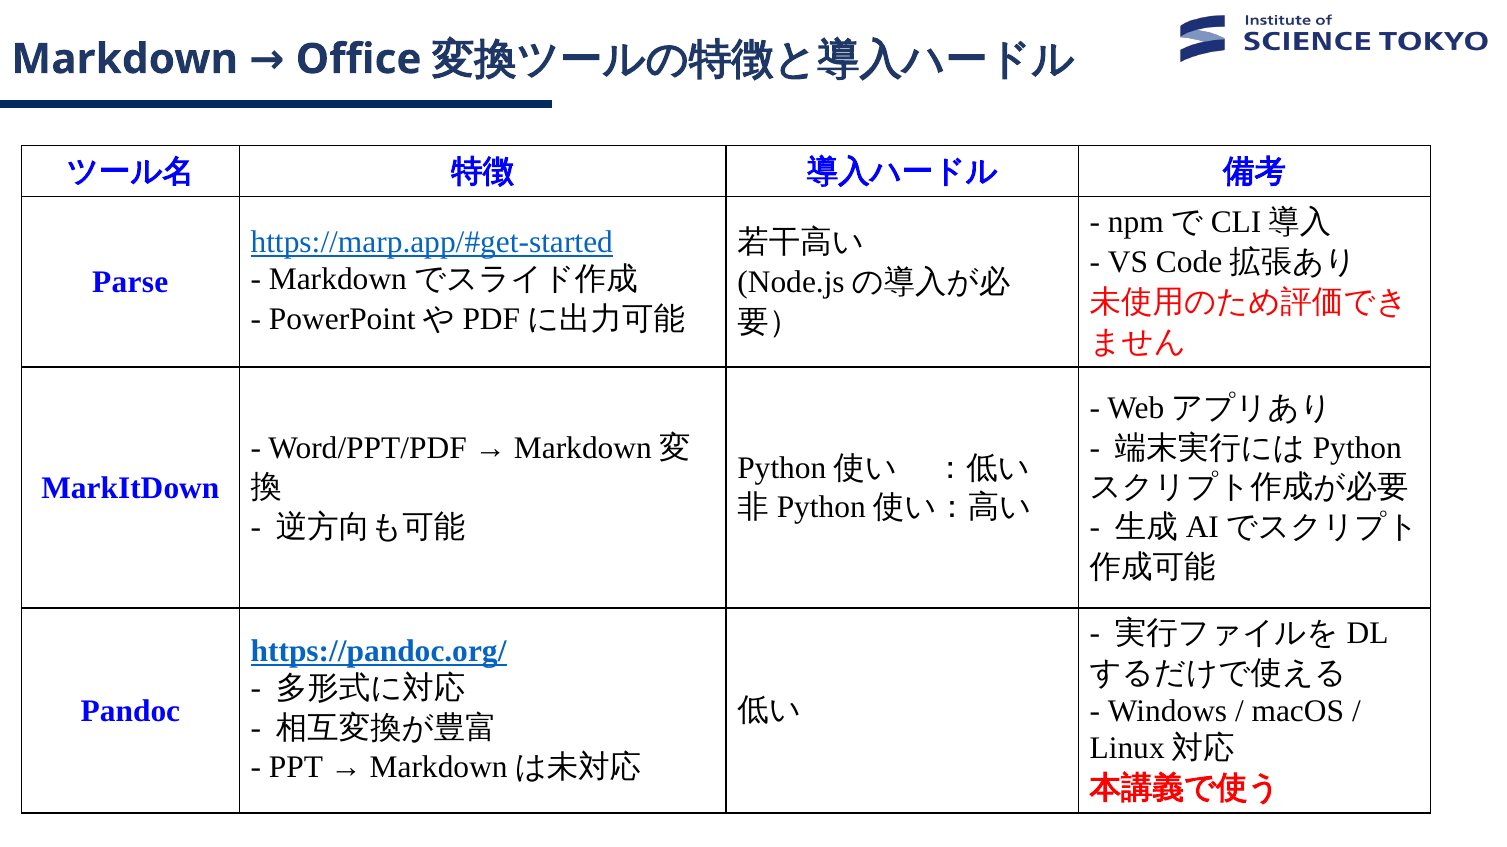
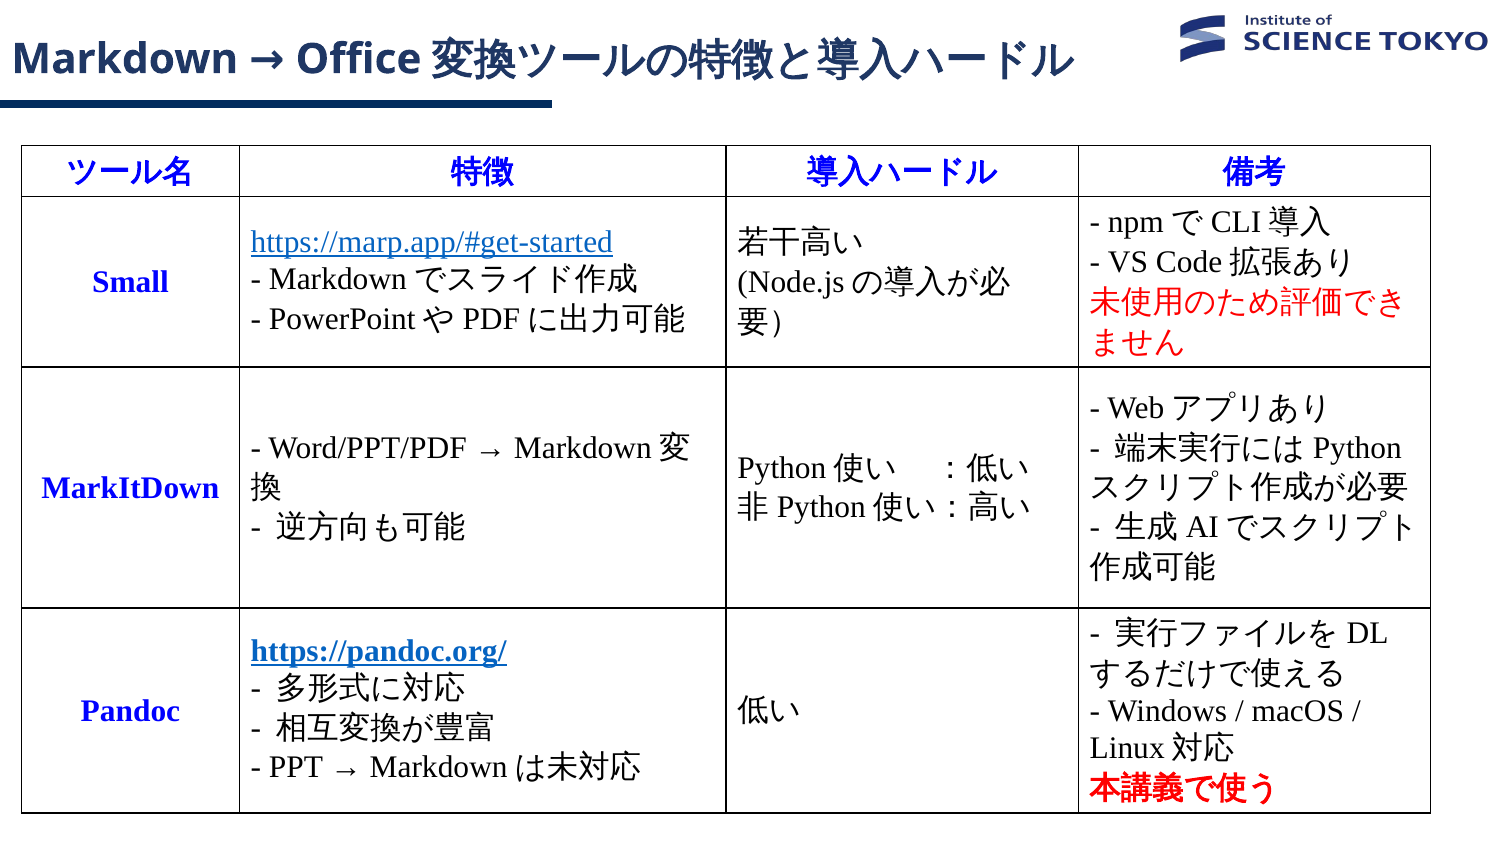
Parse: Parse -> Small (130, 282)
